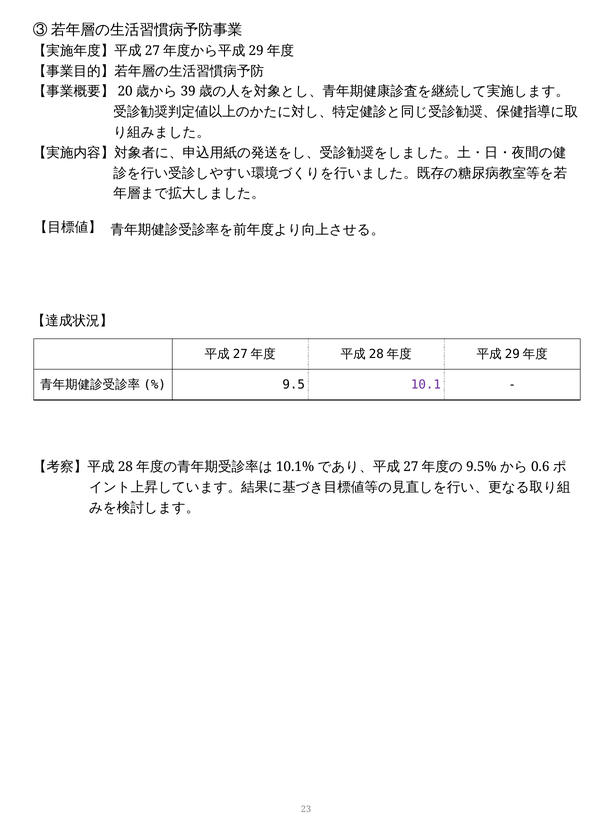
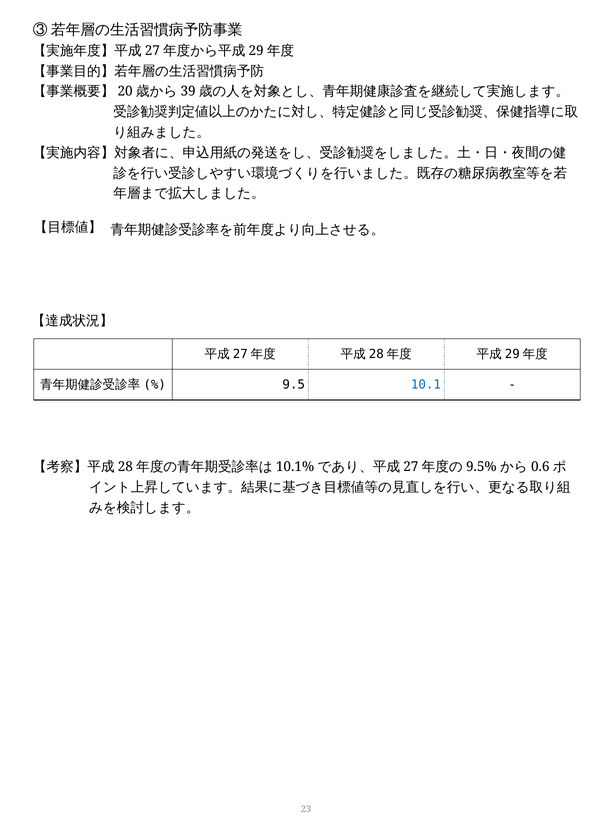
10.1 colour: purple -> blue (426, 385)
